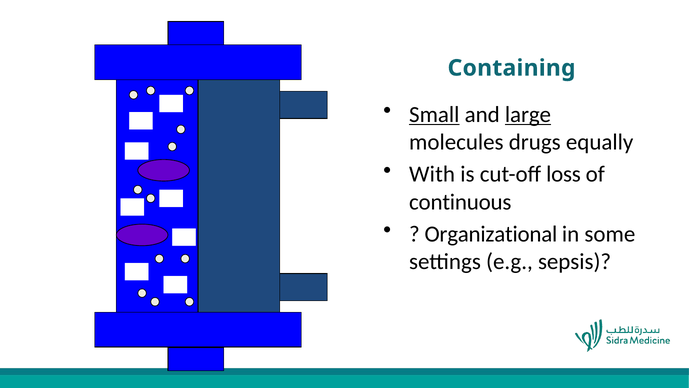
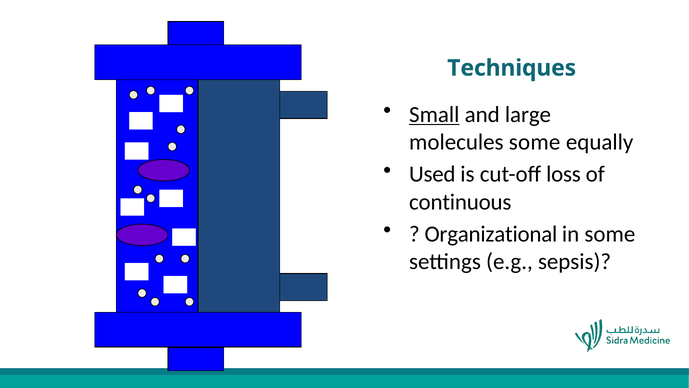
Containing: Containing -> Techniques (512, 68)
large underline: present -> none (528, 114)
molecules drugs: drugs -> some (535, 142)
With: With -> Used (432, 174)
